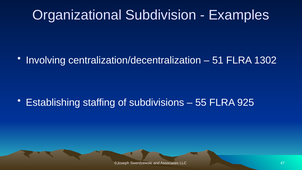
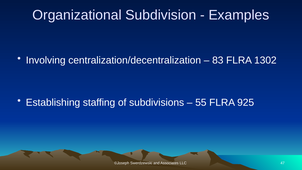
51: 51 -> 83 (218, 60)
